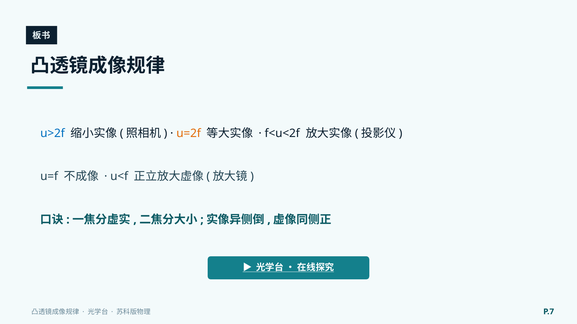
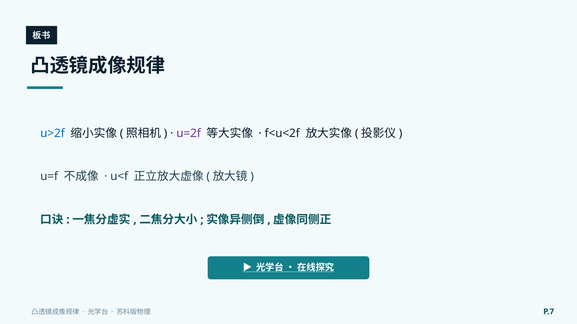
u=2f colour: orange -> purple (189, 134)
